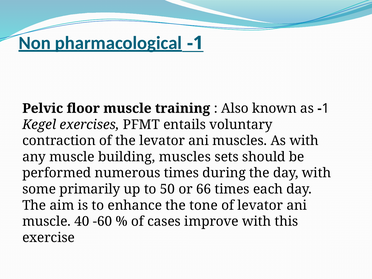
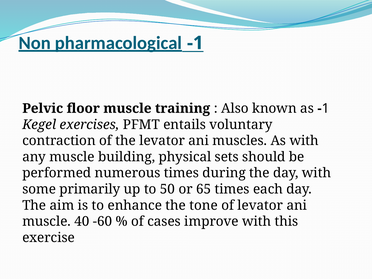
building muscles: muscles -> physical (185, 157)
66: 66 -> 65 (204, 189)
